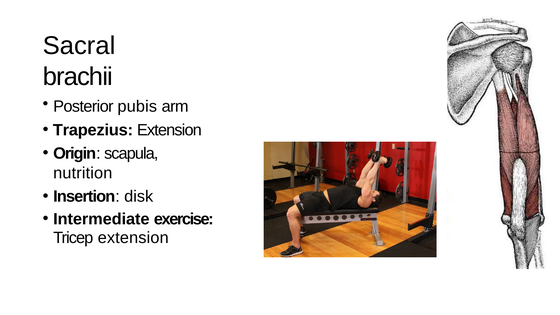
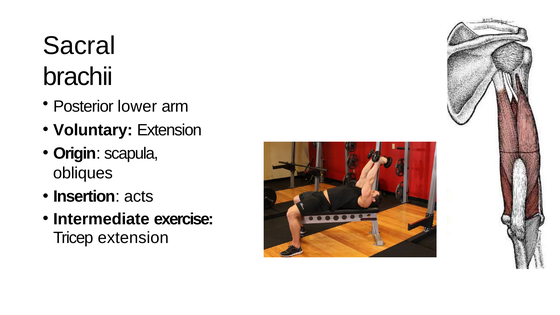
pubis: pubis -> lower (137, 106)
Trapezius: Trapezius -> Voluntary (93, 130)
nutrition: nutrition -> obliques (83, 173)
disk: disk -> acts (139, 197)
